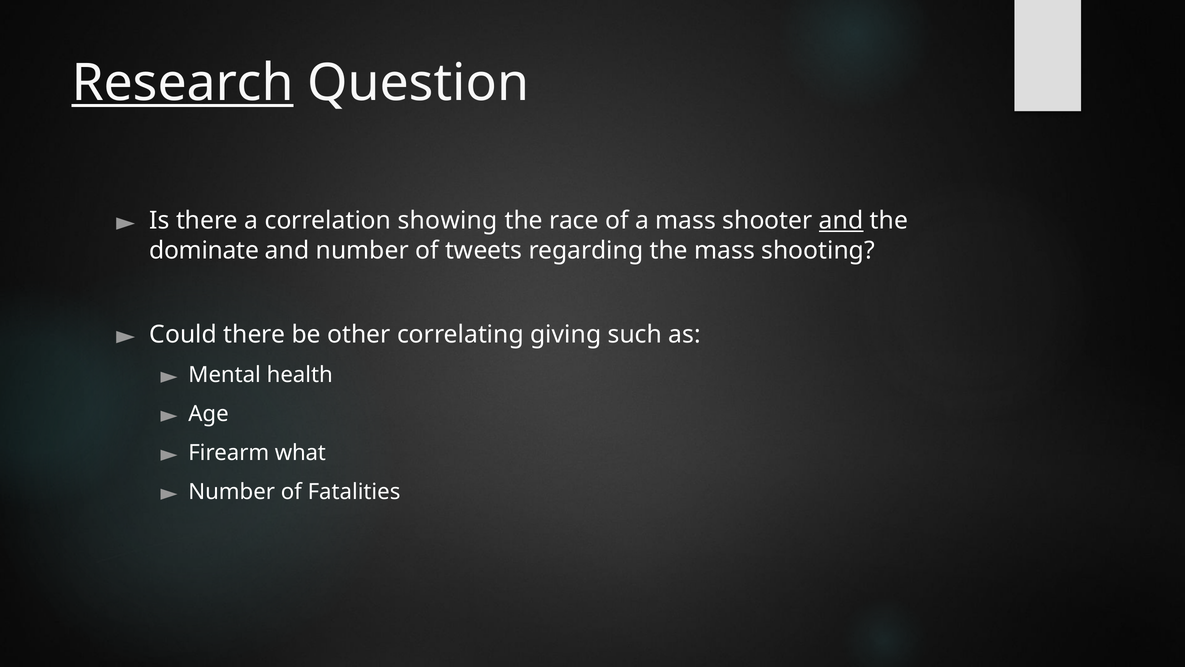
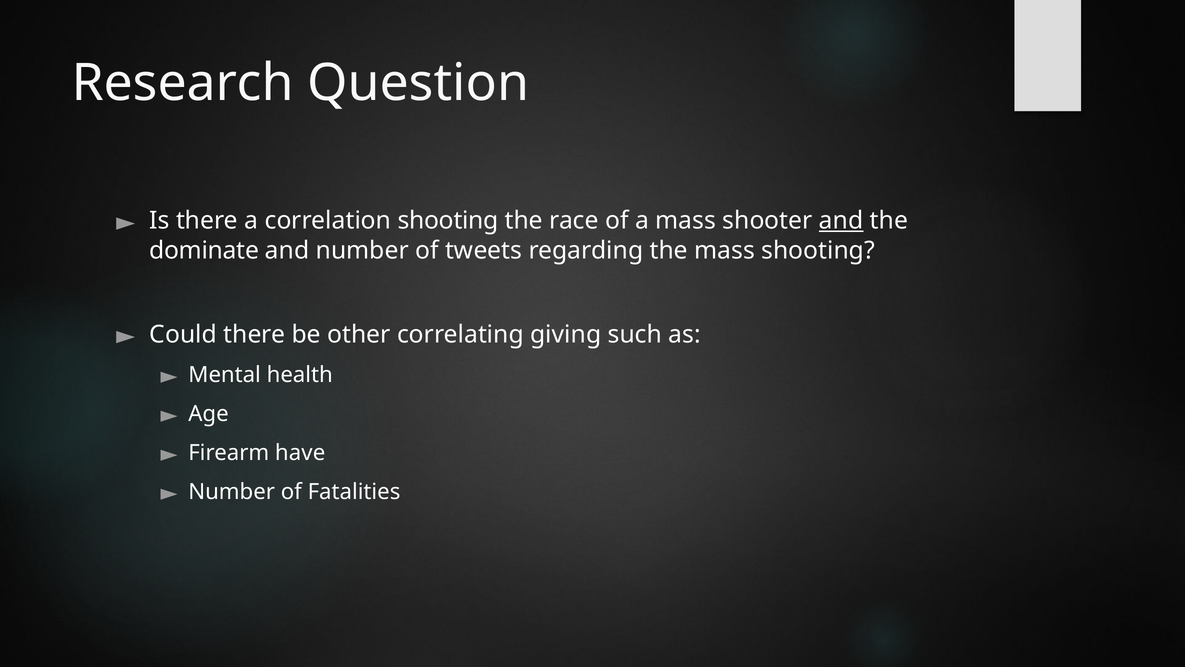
Research underline: present -> none (183, 83)
correlation showing: showing -> shooting (448, 221)
what: what -> have (300, 453)
